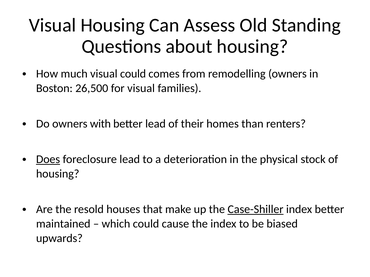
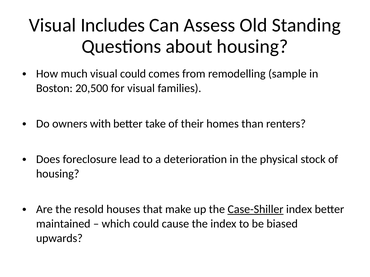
Visual Housing: Housing -> Includes (113, 25)
remodelling owners: owners -> sample (287, 74)
26,500: 26,500 -> 20,500 (92, 88)
better lead: lead -> take (156, 124)
Does underline: present -> none (48, 160)
